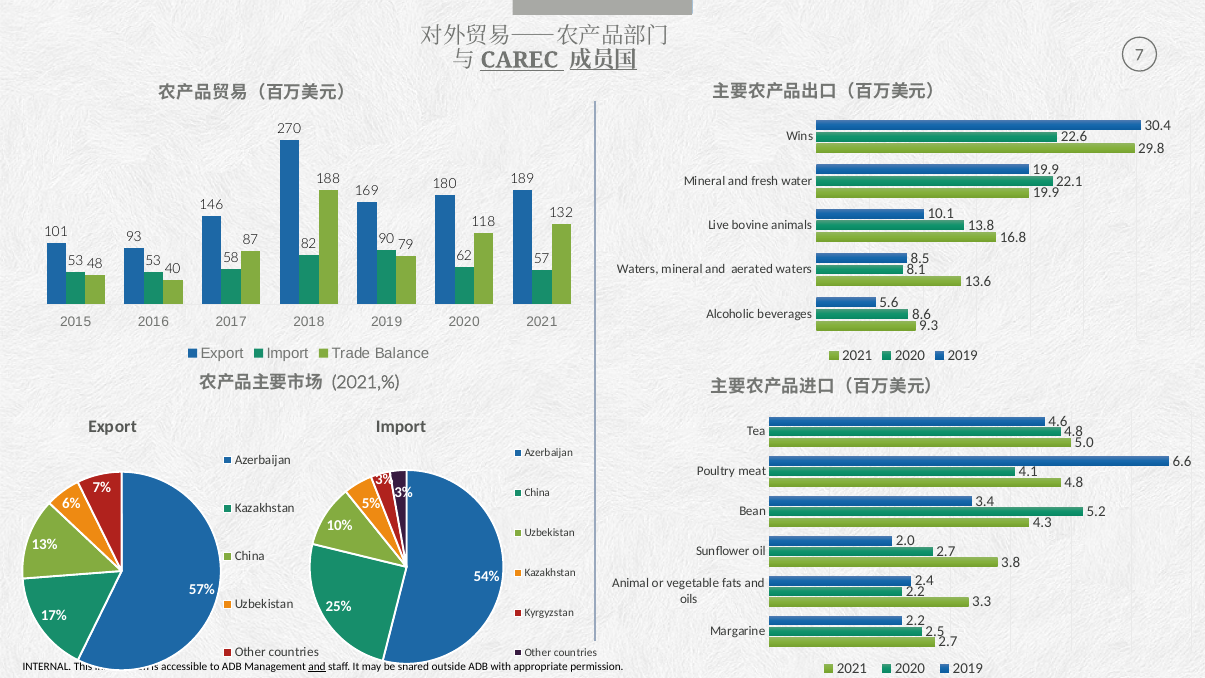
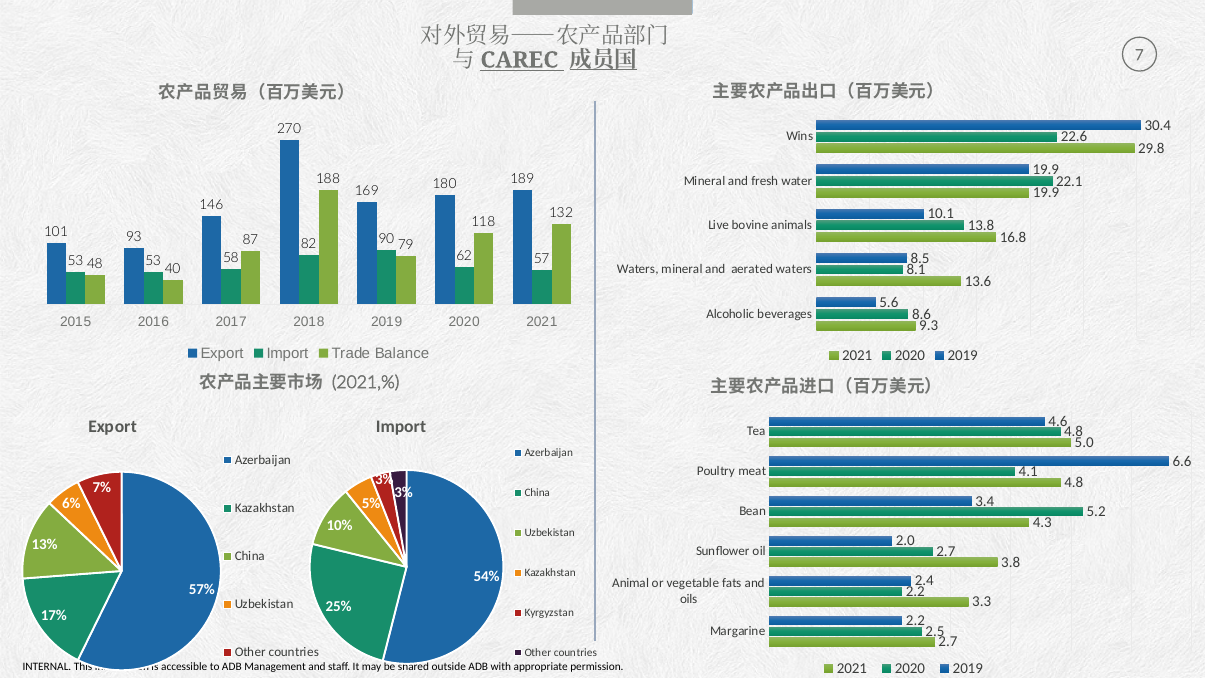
and underline: present -> none (317, 666)
